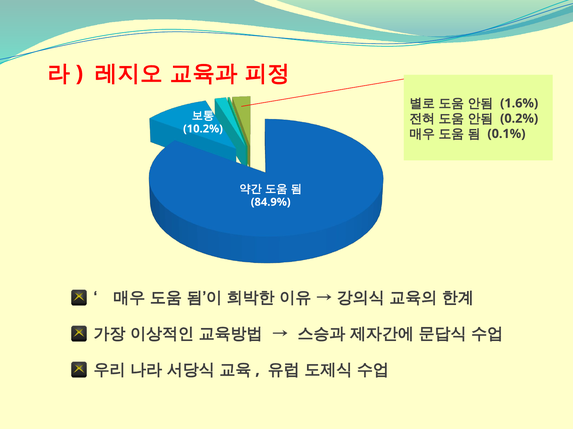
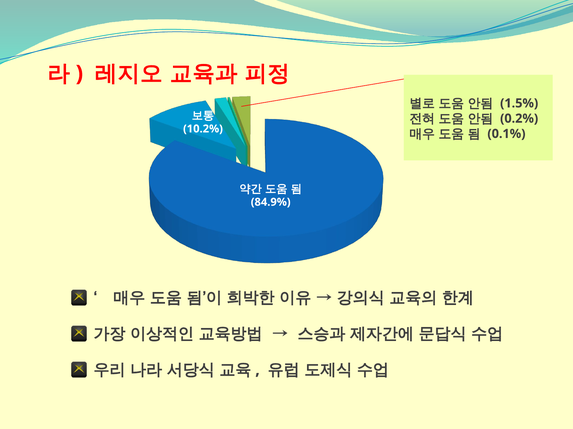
1.6%: 1.6% -> 1.5% (519, 103)
